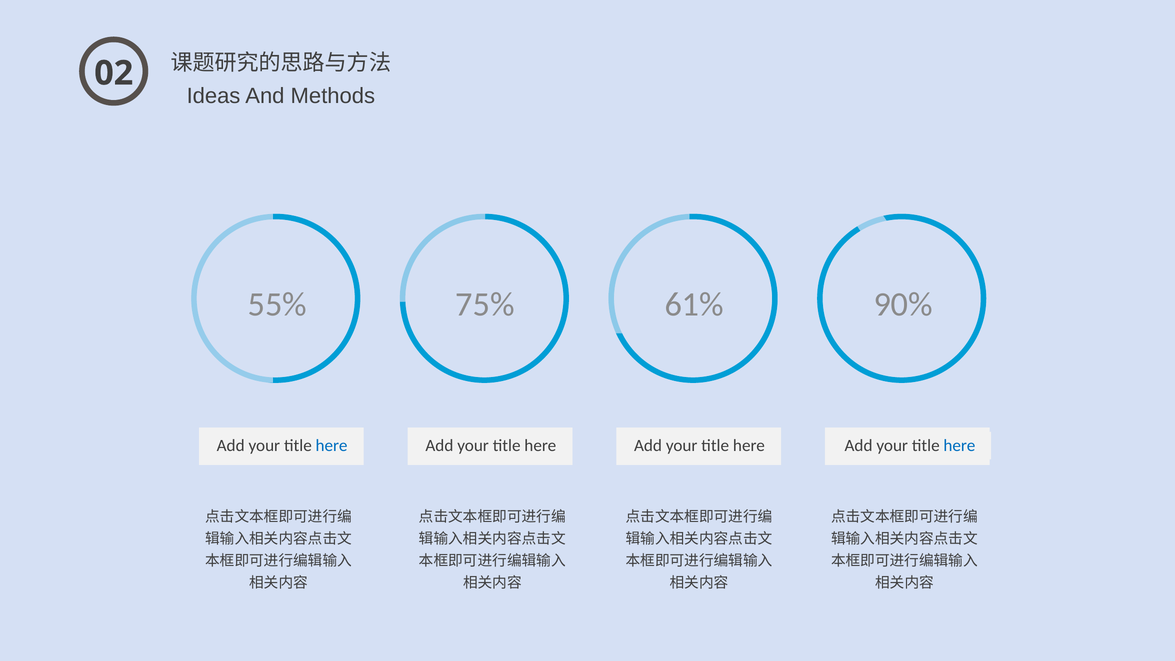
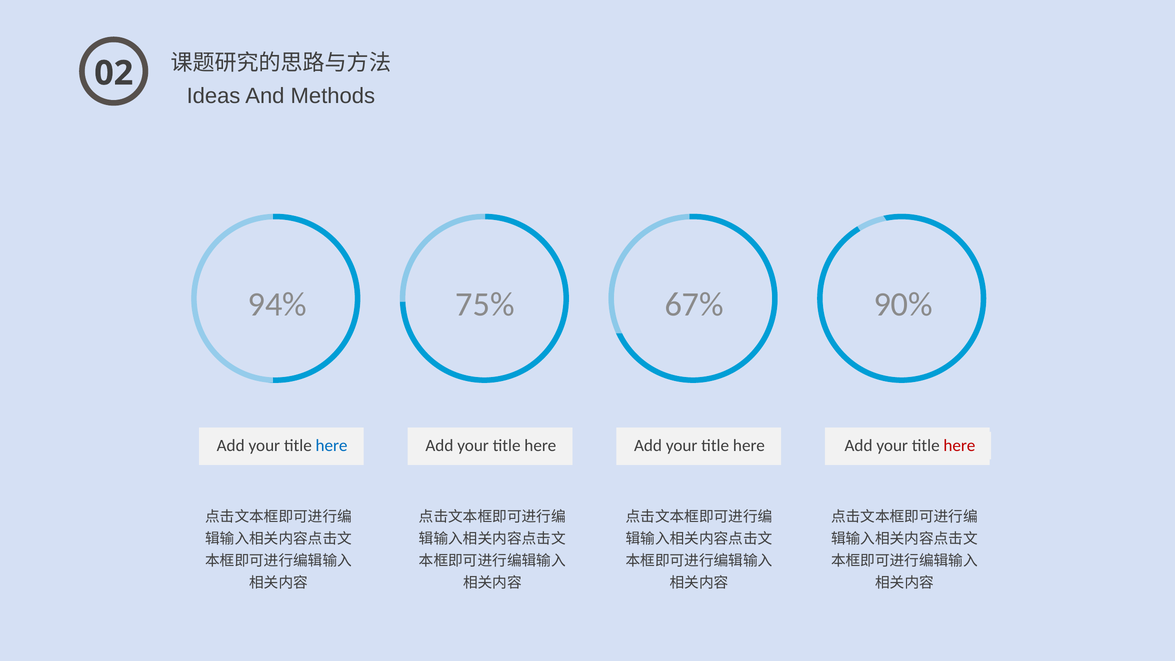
55%: 55% -> 94% (277, 304)
61%: 61% -> 67% (694, 304)
here colour: blue -> red (959, 445)
